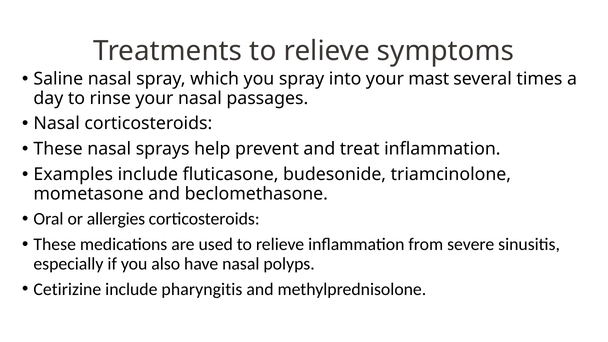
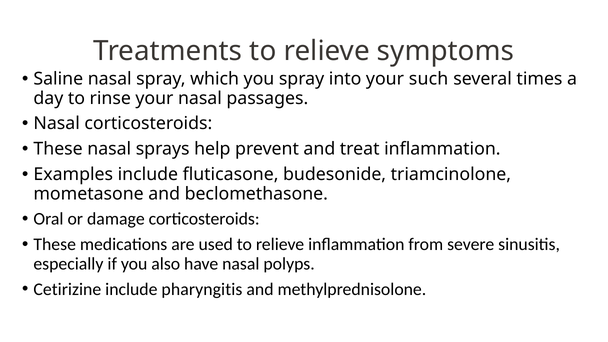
mast: mast -> such (429, 79)
allergies: allergies -> damage (116, 219)
